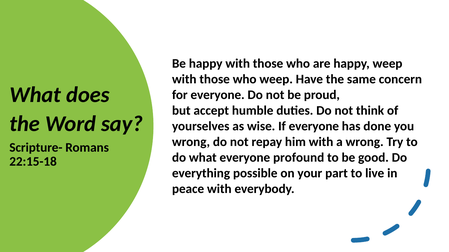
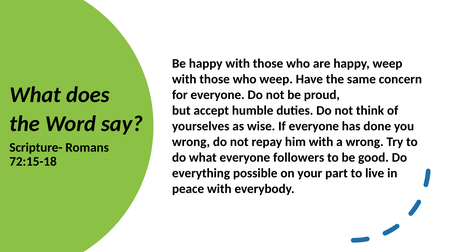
profound: profound -> followers (299, 158)
22:15-18: 22:15-18 -> 72:15-18 (33, 162)
